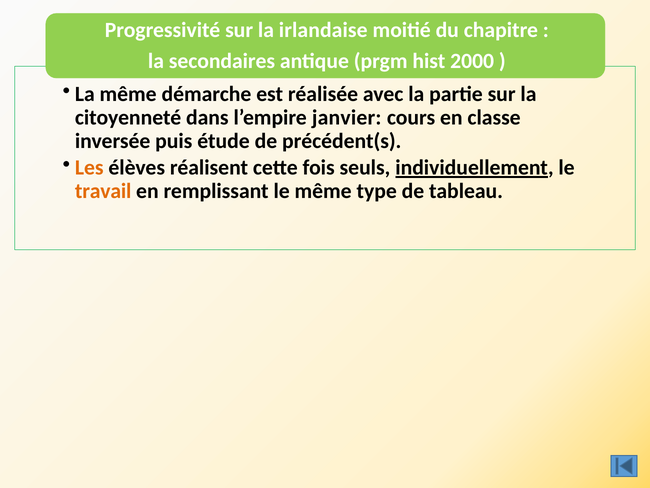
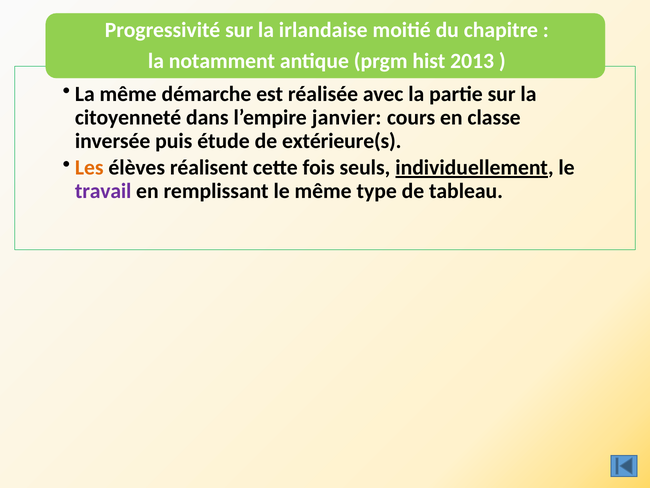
secondaires: secondaires -> notamment (222, 61)
2000: 2000 -> 2013 (472, 61)
précédent(s: précédent(s -> extérieure(s (342, 141)
travail colour: orange -> purple (103, 191)
